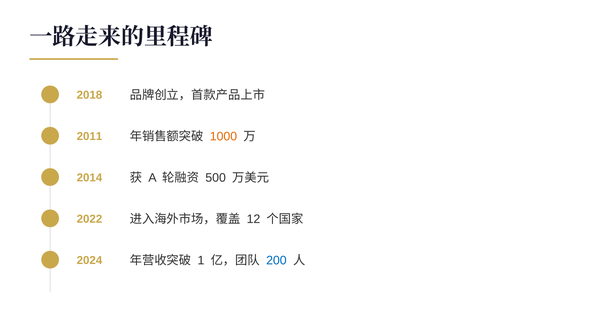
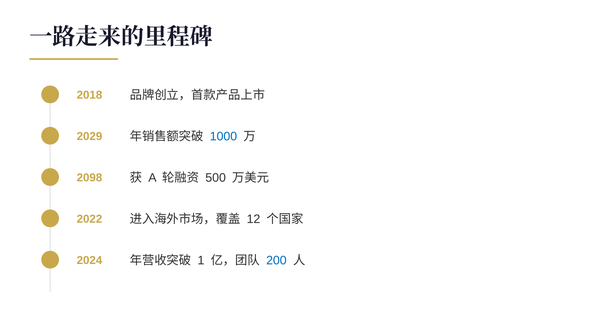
2011: 2011 -> 2029 (89, 136)
1000 colour: orange -> blue (223, 137)
2014: 2014 -> 2098 (89, 178)
